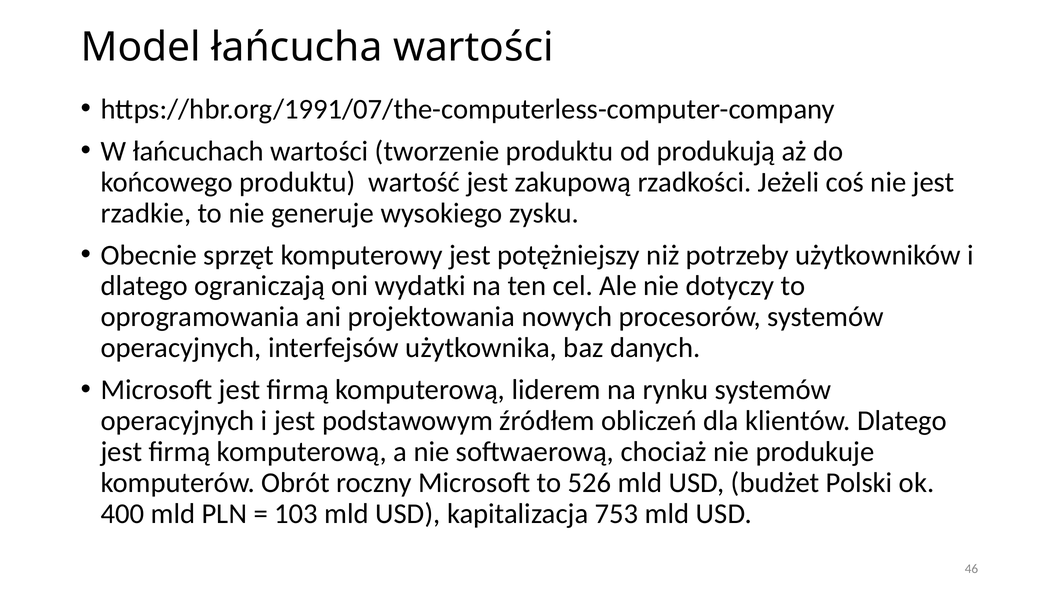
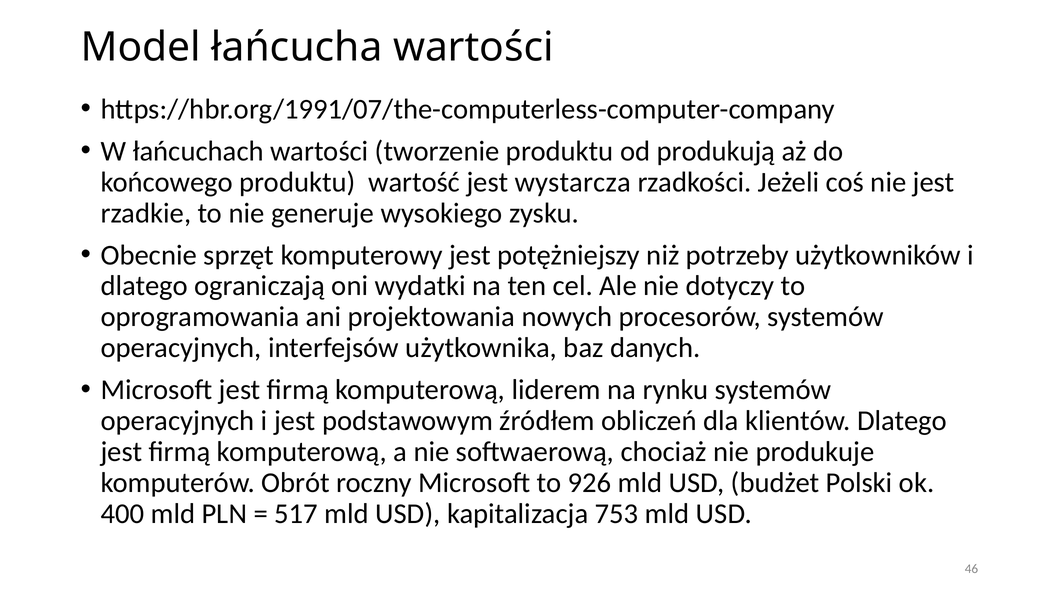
zakupową: zakupową -> wystarcza (573, 182)
526: 526 -> 926 (590, 483)
103: 103 -> 517 (296, 514)
